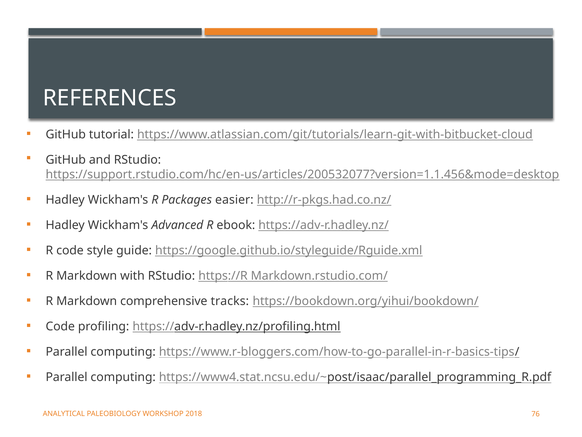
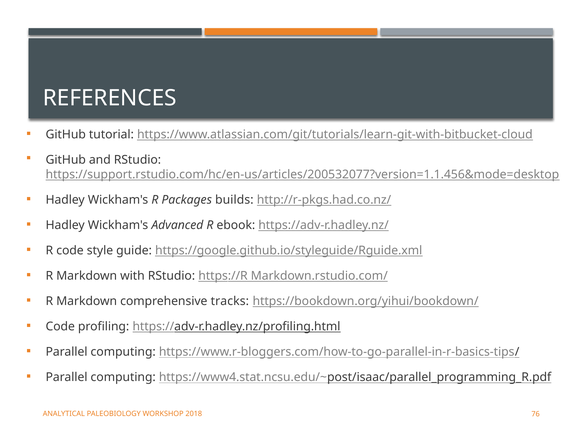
easier: easier -> builds (234, 200)
